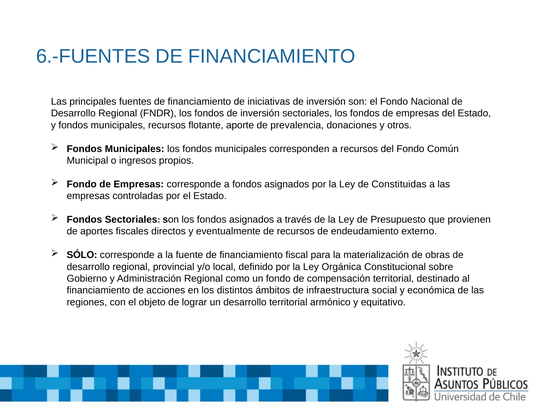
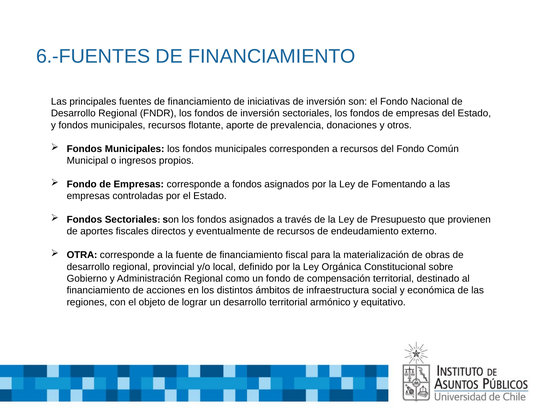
Constituidas: Constituidas -> Fomentando (399, 184)
SÓLO: SÓLO -> OTRA (82, 255)
